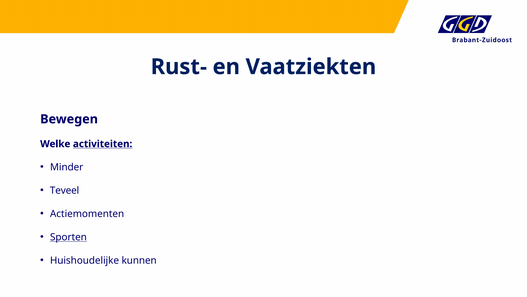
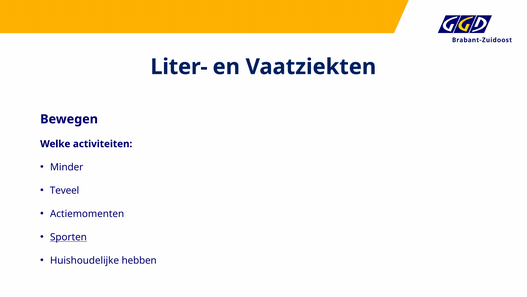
Rust-: Rust- -> Liter- (179, 67)
activiteiten underline: present -> none (103, 144)
kunnen: kunnen -> hebben (139, 260)
